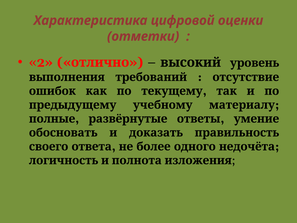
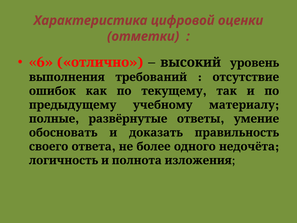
2: 2 -> 6 (45, 62)
